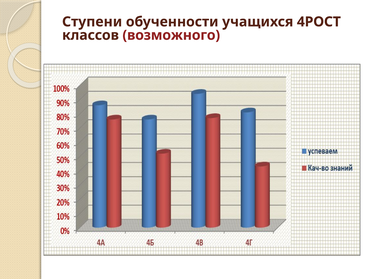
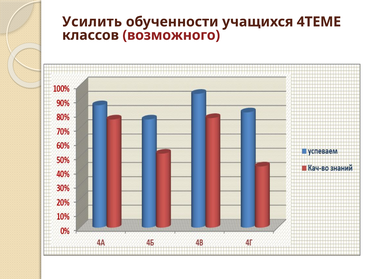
Ступени: Ступени -> Усилить (92, 22)
4РОСТ: 4РОСТ -> 4ТЕМЕ (319, 22)
